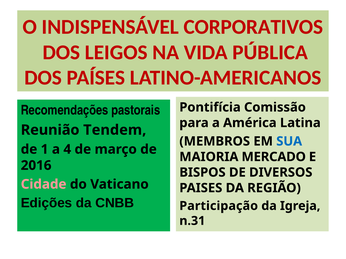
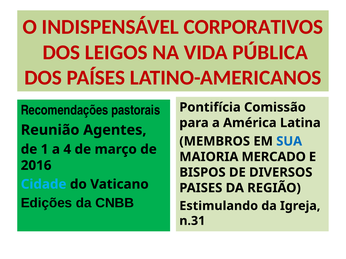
Tendem: Tendem -> Agentes (115, 130)
Cidade colour: pink -> light blue (44, 185)
Participação: Participação -> Estimulando (219, 206)
